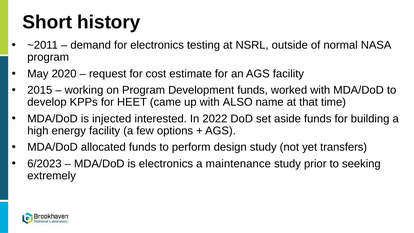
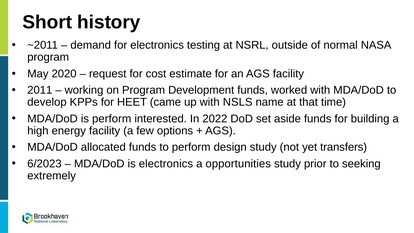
2015: 2015 -> 2011 (40, 90)
ALSO: ALSO -> NSLS (238, 102)
is injected: injected -> perform (112, 119)
maintenance: maintenance -> opportunities (238, 164)
